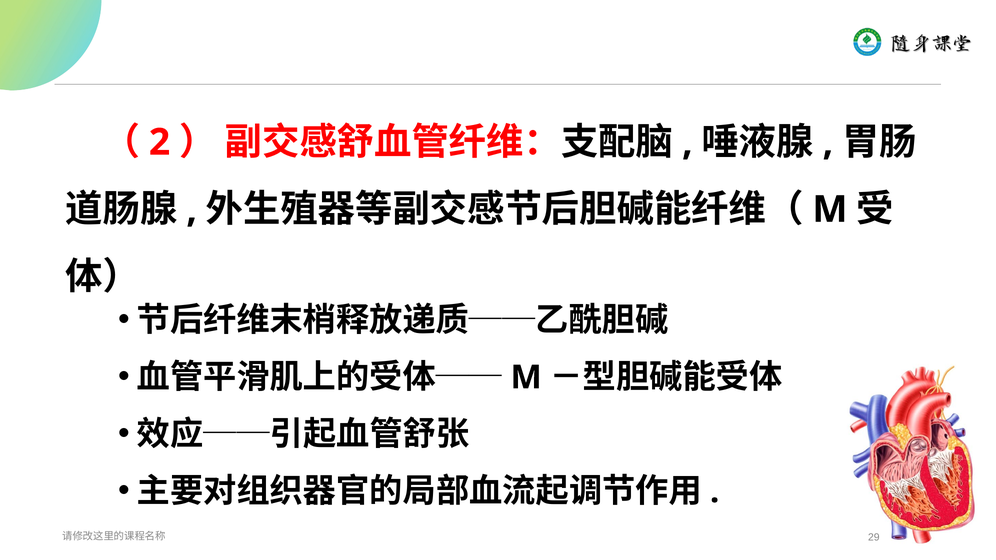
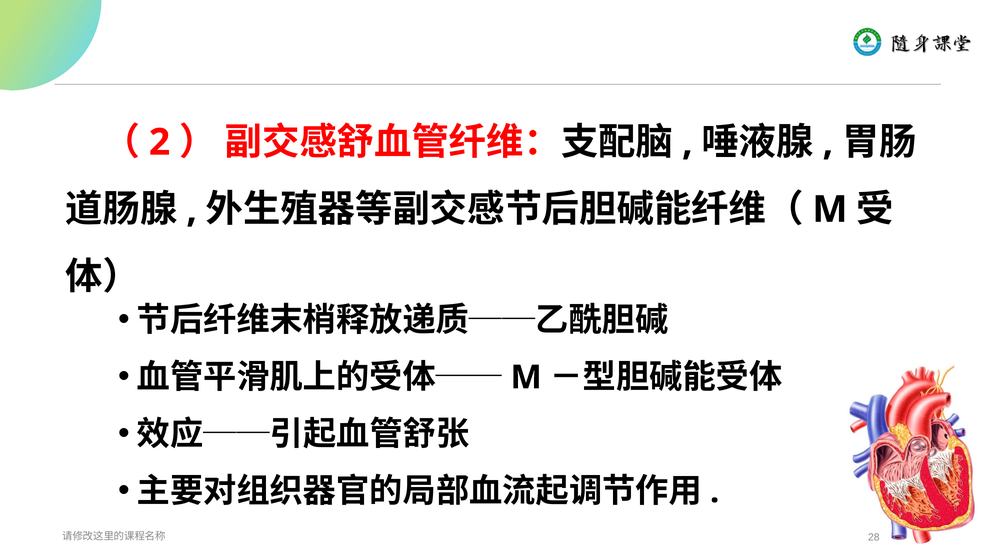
29: 29 -> 28 (874, 538)
